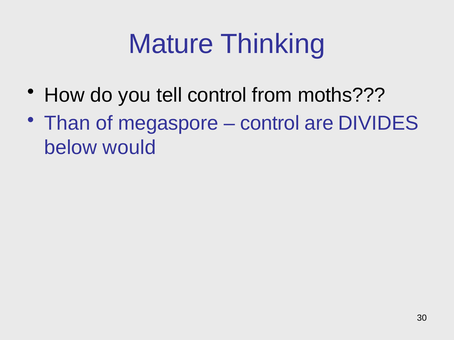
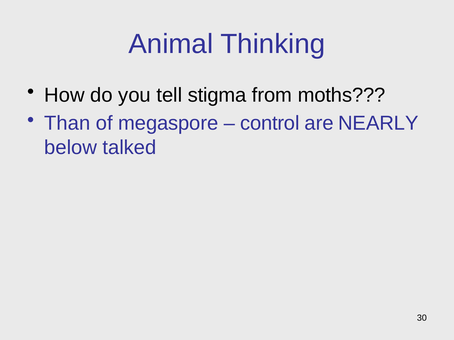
Mature: Mature -> Animal (171, 44)
tell control: control -> stigma (217, 95)
DIVIDES: DIVIDES -> NEARLY (378, 123)
would: would -> talked (129, 148)
